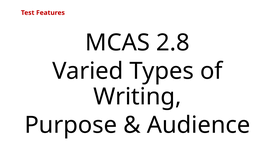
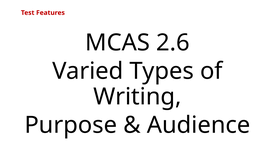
2.8: 2.8 -> 2.6 (173, 43)
